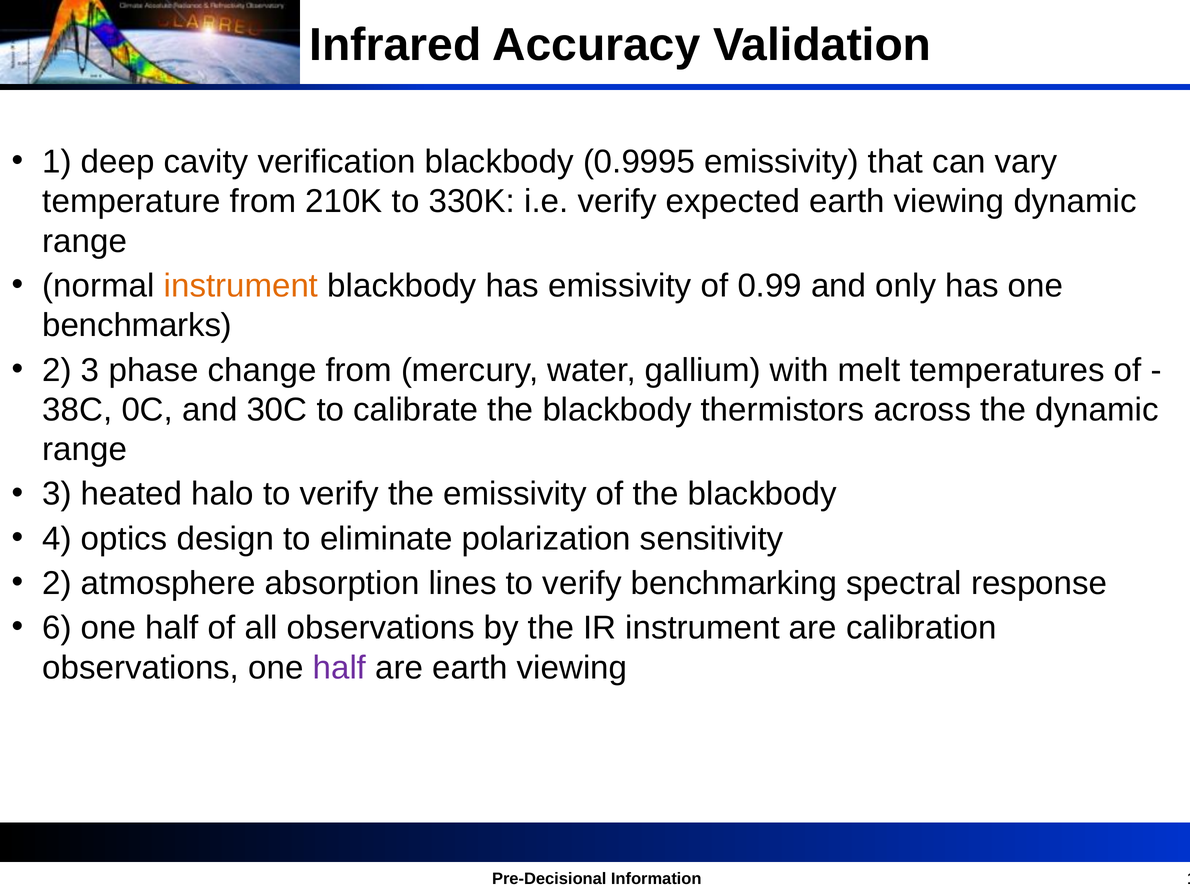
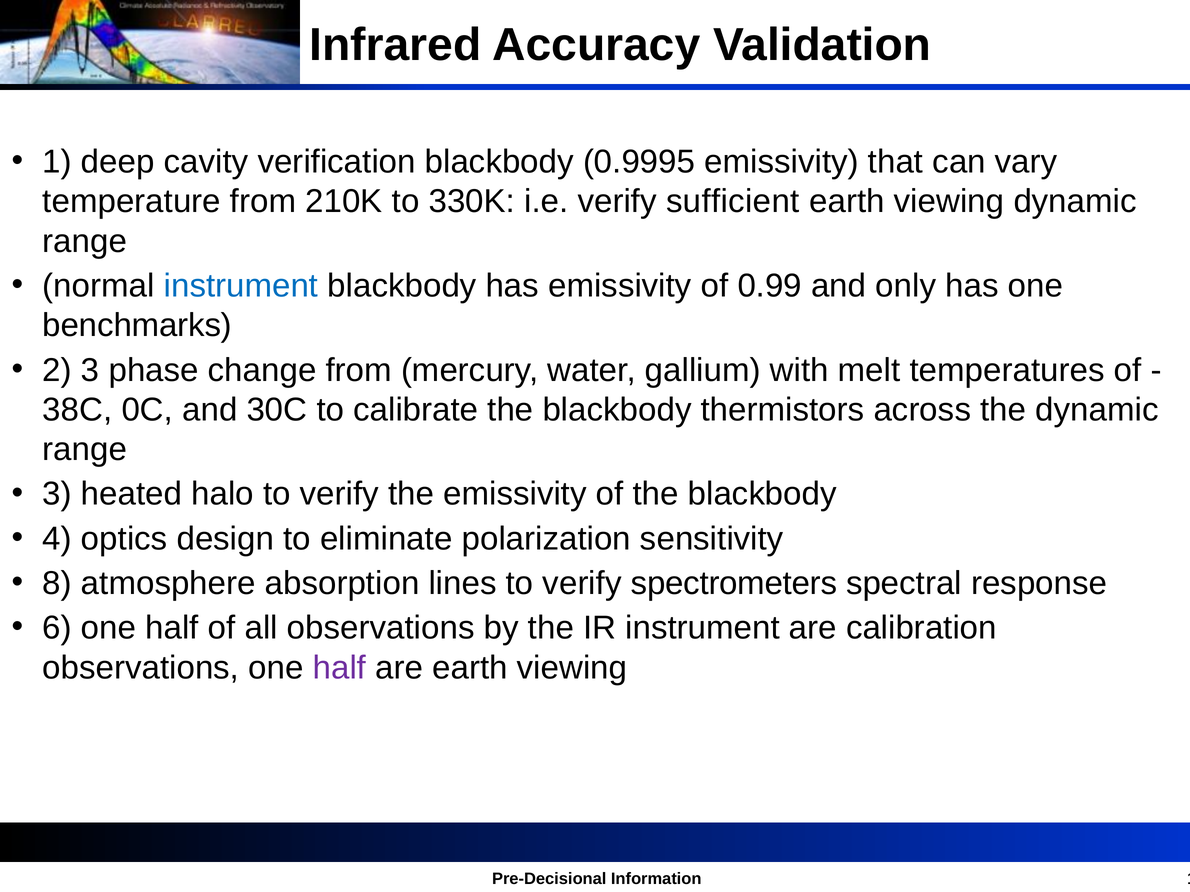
expected: expected -> sufficient (733, 202)
instrument colour: orange -> blue (241, 286)
2: 2 -> 8 (57, 584)
benchmarking: benchmarking -> spectrometers (734, 584)
